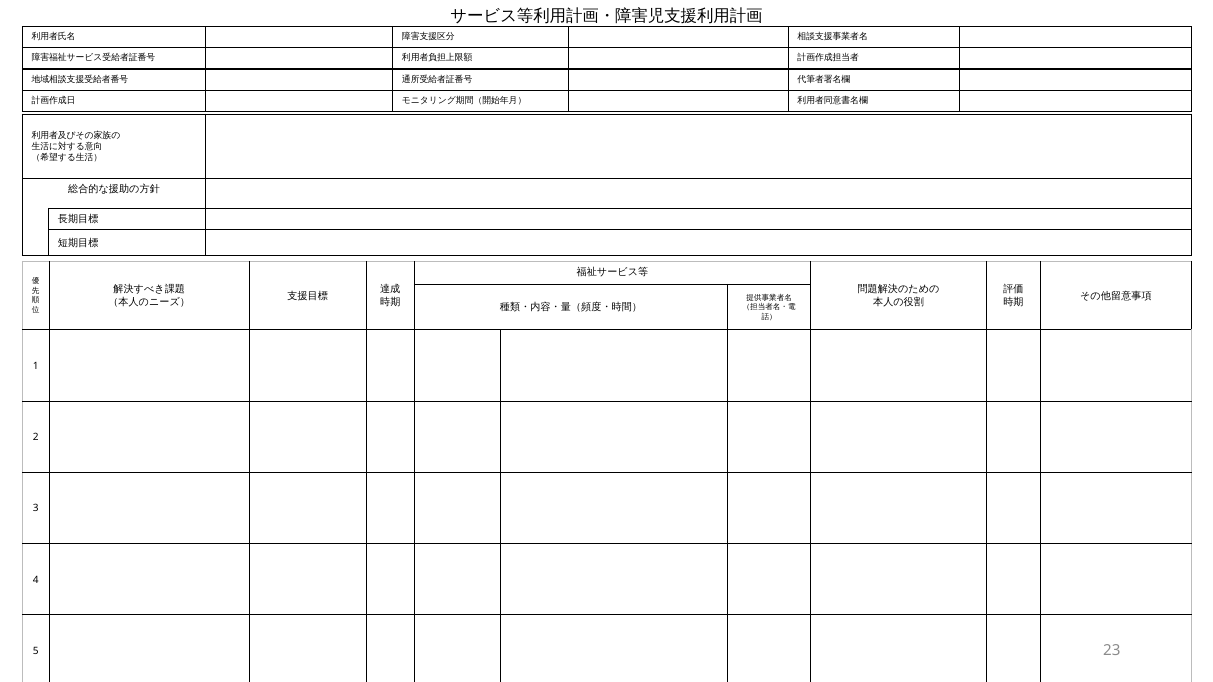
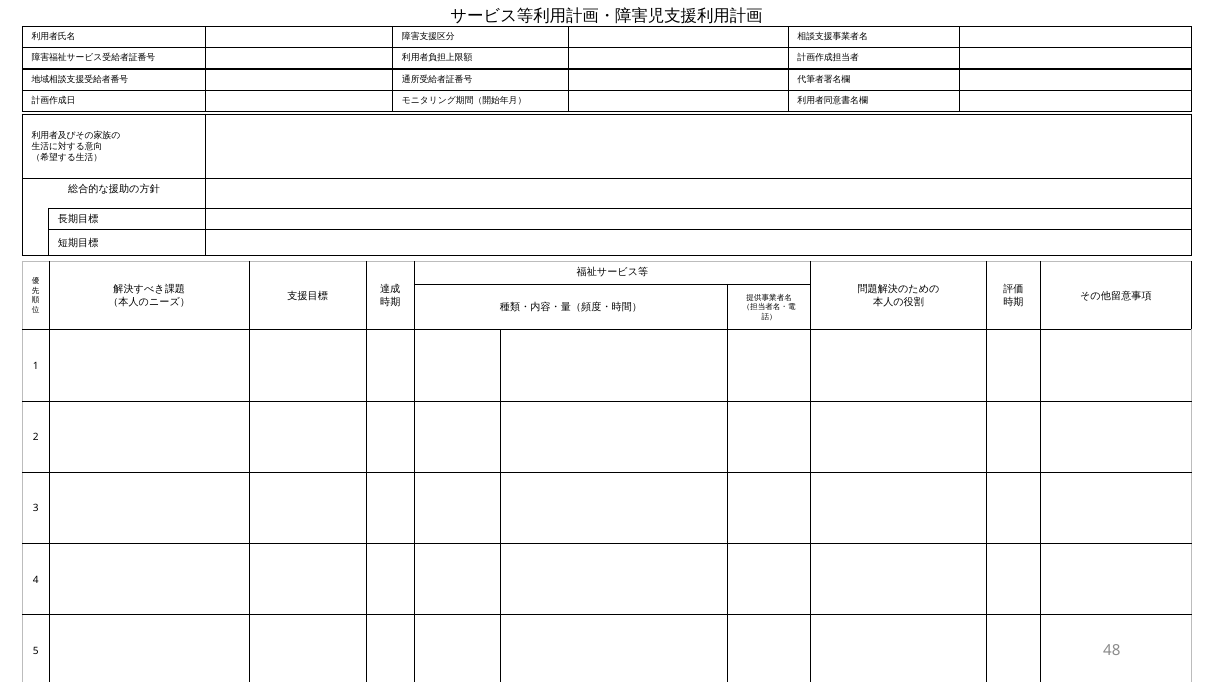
23: 23 -> 48 (1112, 650)
